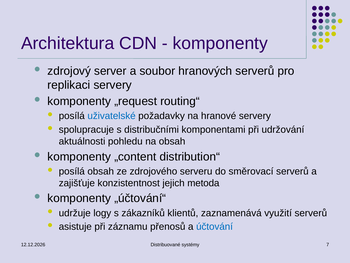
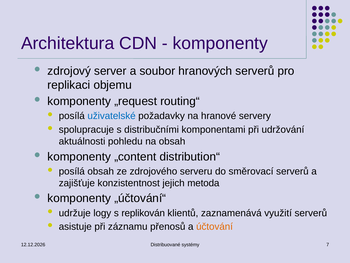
replikaci servery: servery -> objemu (113, 85)
zákazníků: zákazníků -> replikován (143, 213)
účtování colour: blue -> orange (215, 226)
